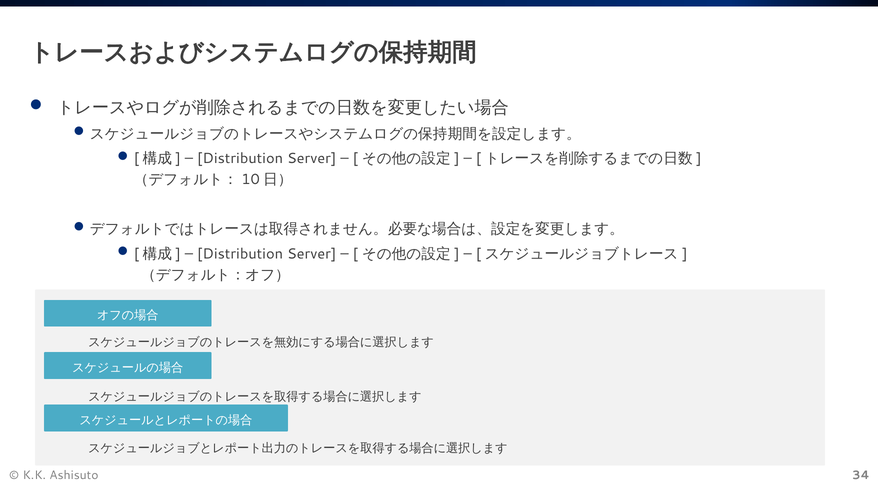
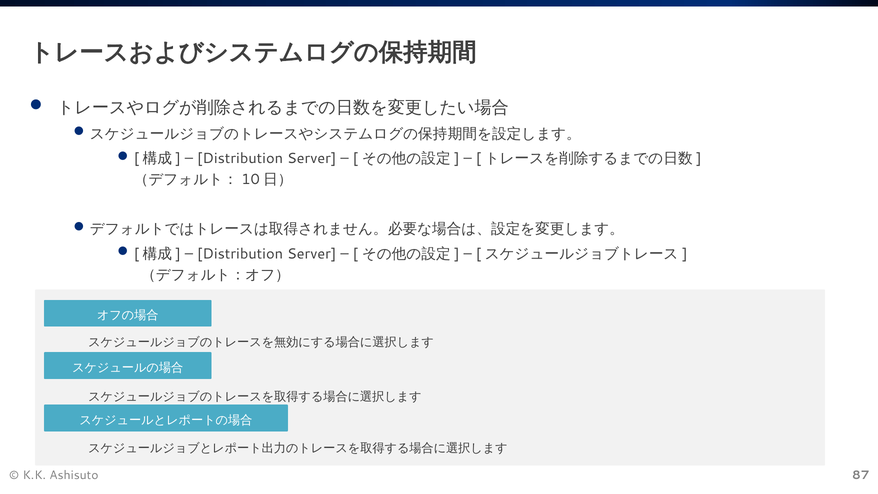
34: 34 -> 87 (861, 475)
